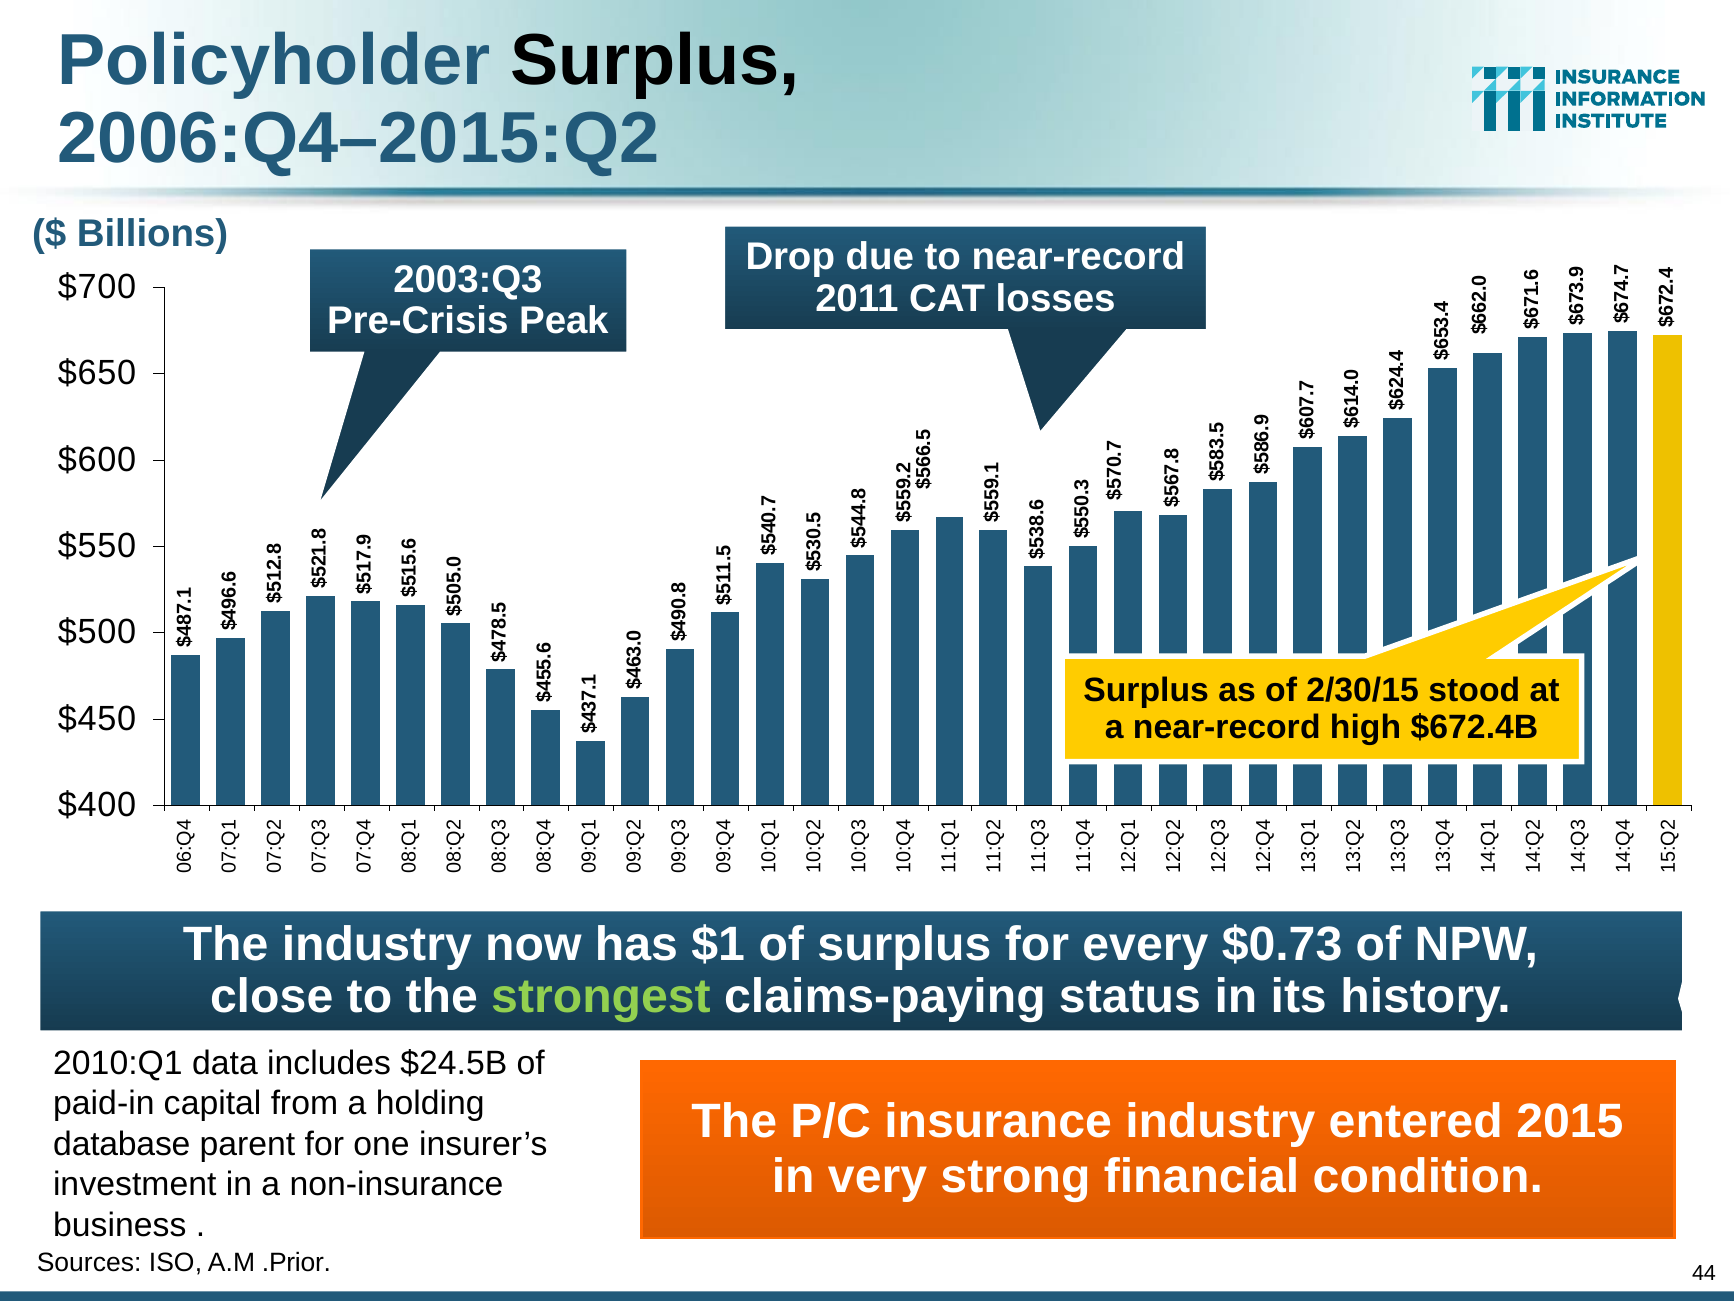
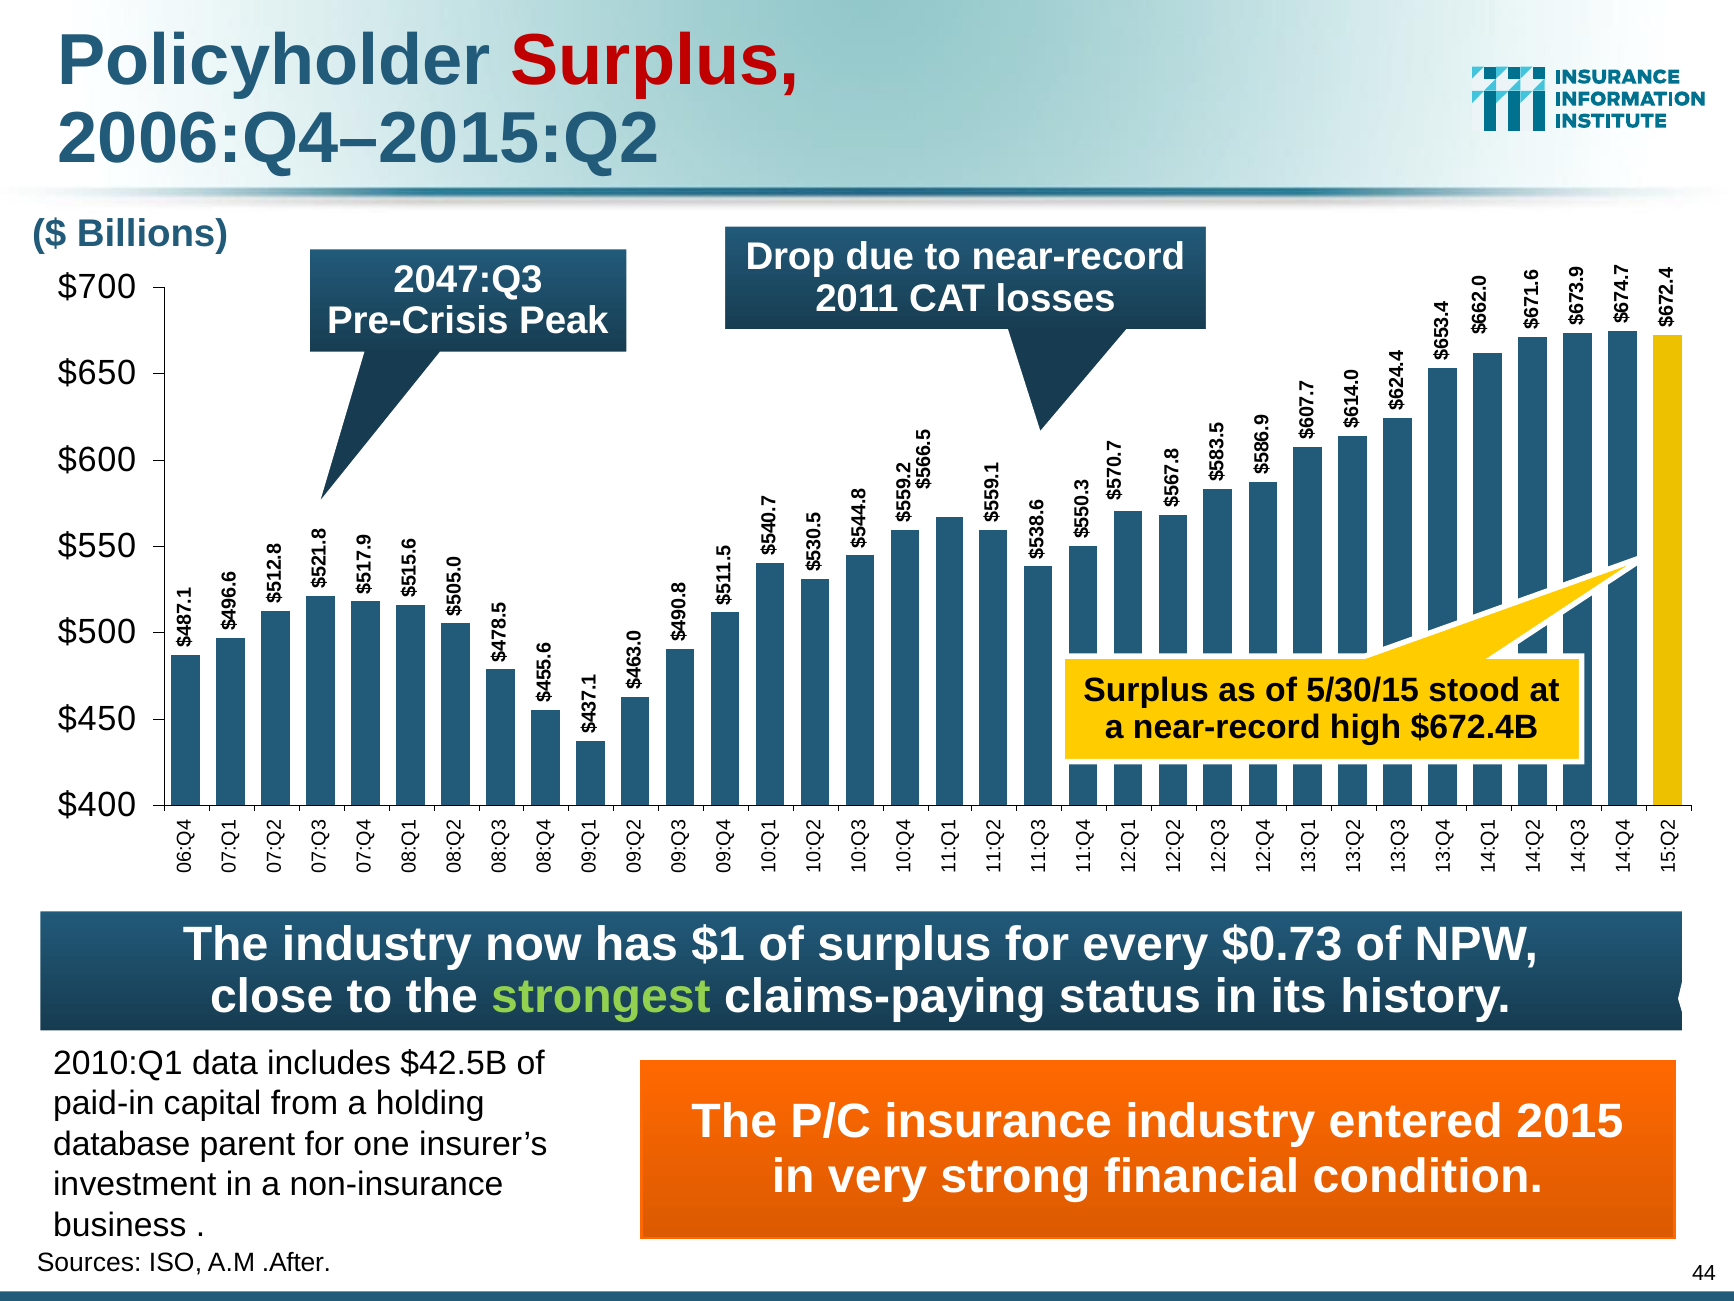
Surplus colour: black -> red (655, 61)
2003:Q3: 2003:Q3 -> 2047:Q3 (468, 279)
2/30/15: 2/30/15 -> 5/30/15 (1363, 690)
$24.5B: $24.5B -> $42.5B (454, 1063)
.Prior: .Prior -> .After (296, 1262)
